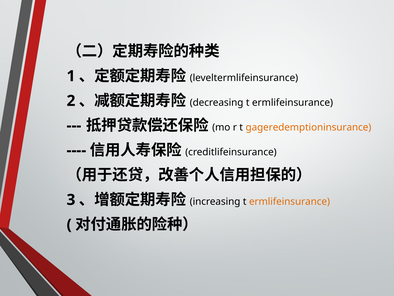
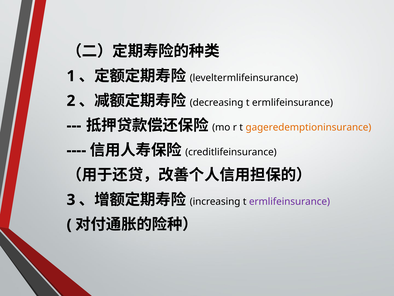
ermlifeinsurance colour: orange -> purple (289, 201)
